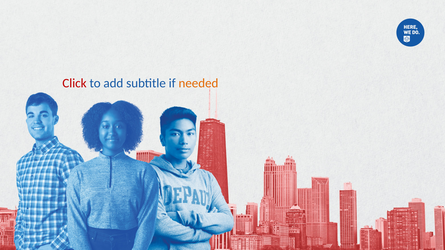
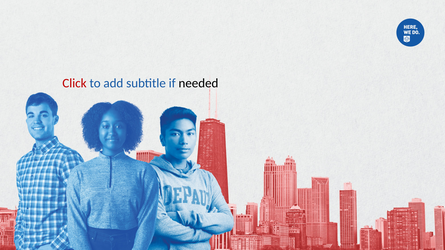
needed colour: orange -> black (198, 83)
